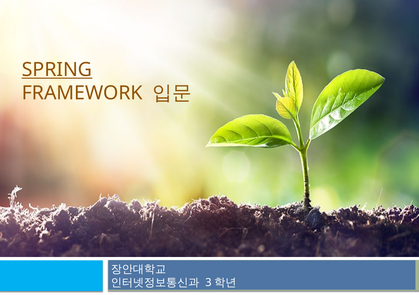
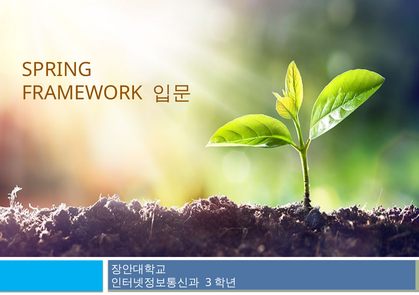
SPRING underline: present -> none (57, 70)
